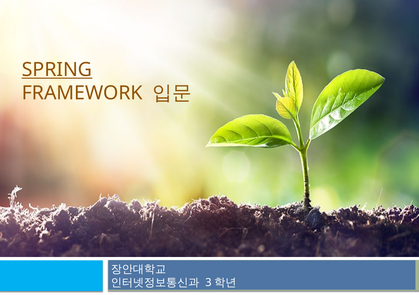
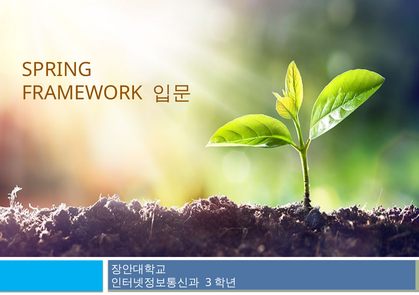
SPRING underline: present -> none (57, 70)
